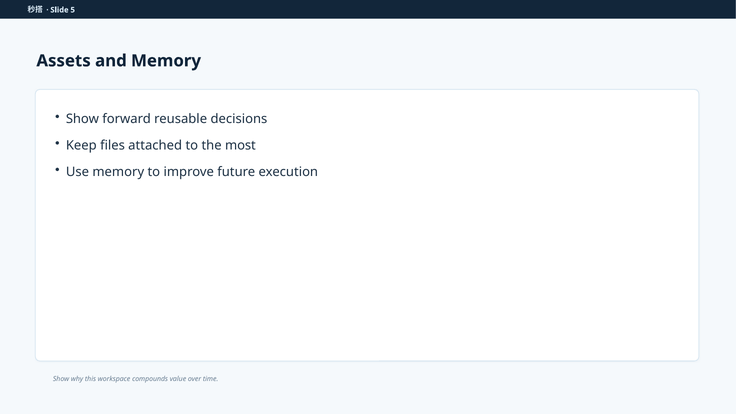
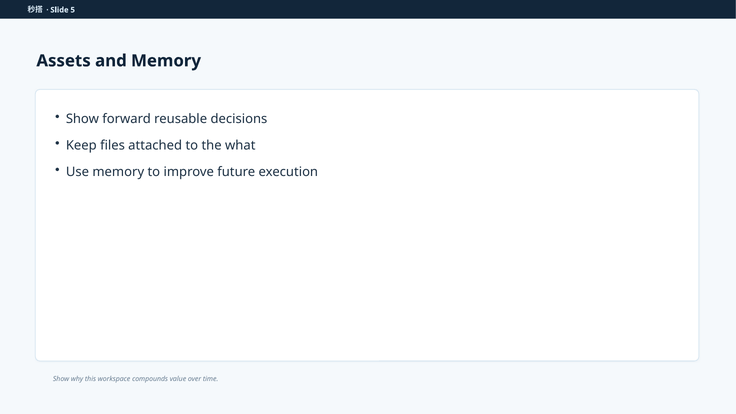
most: most -> what (240, 145)
